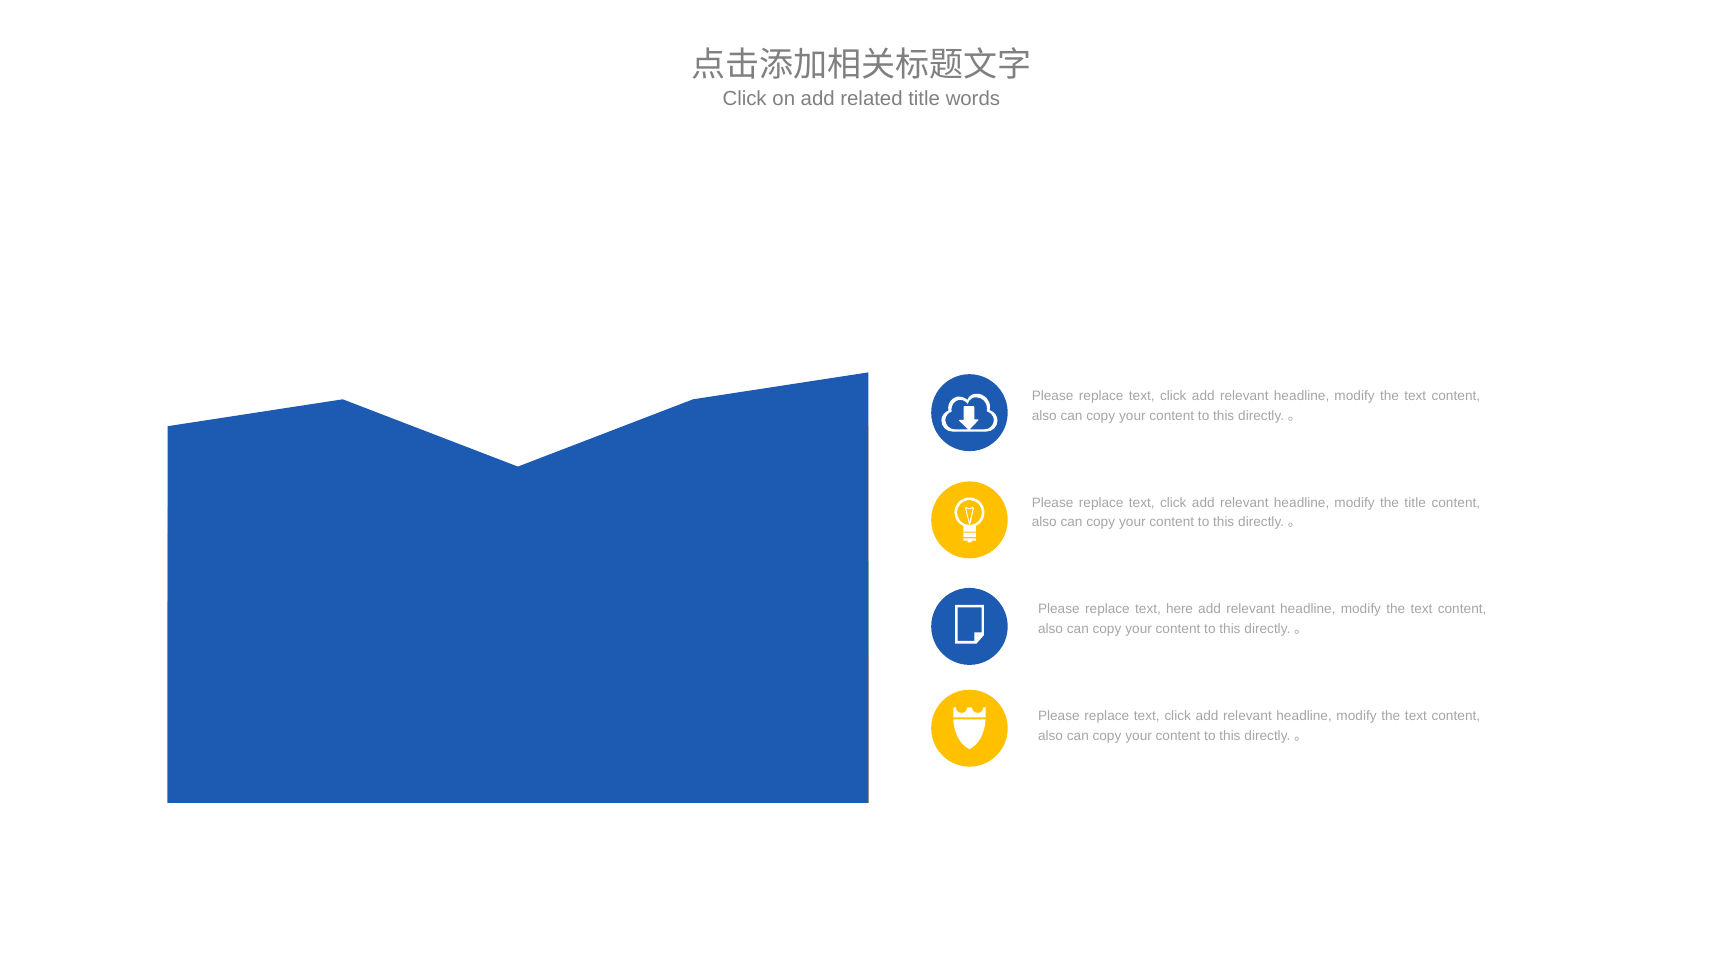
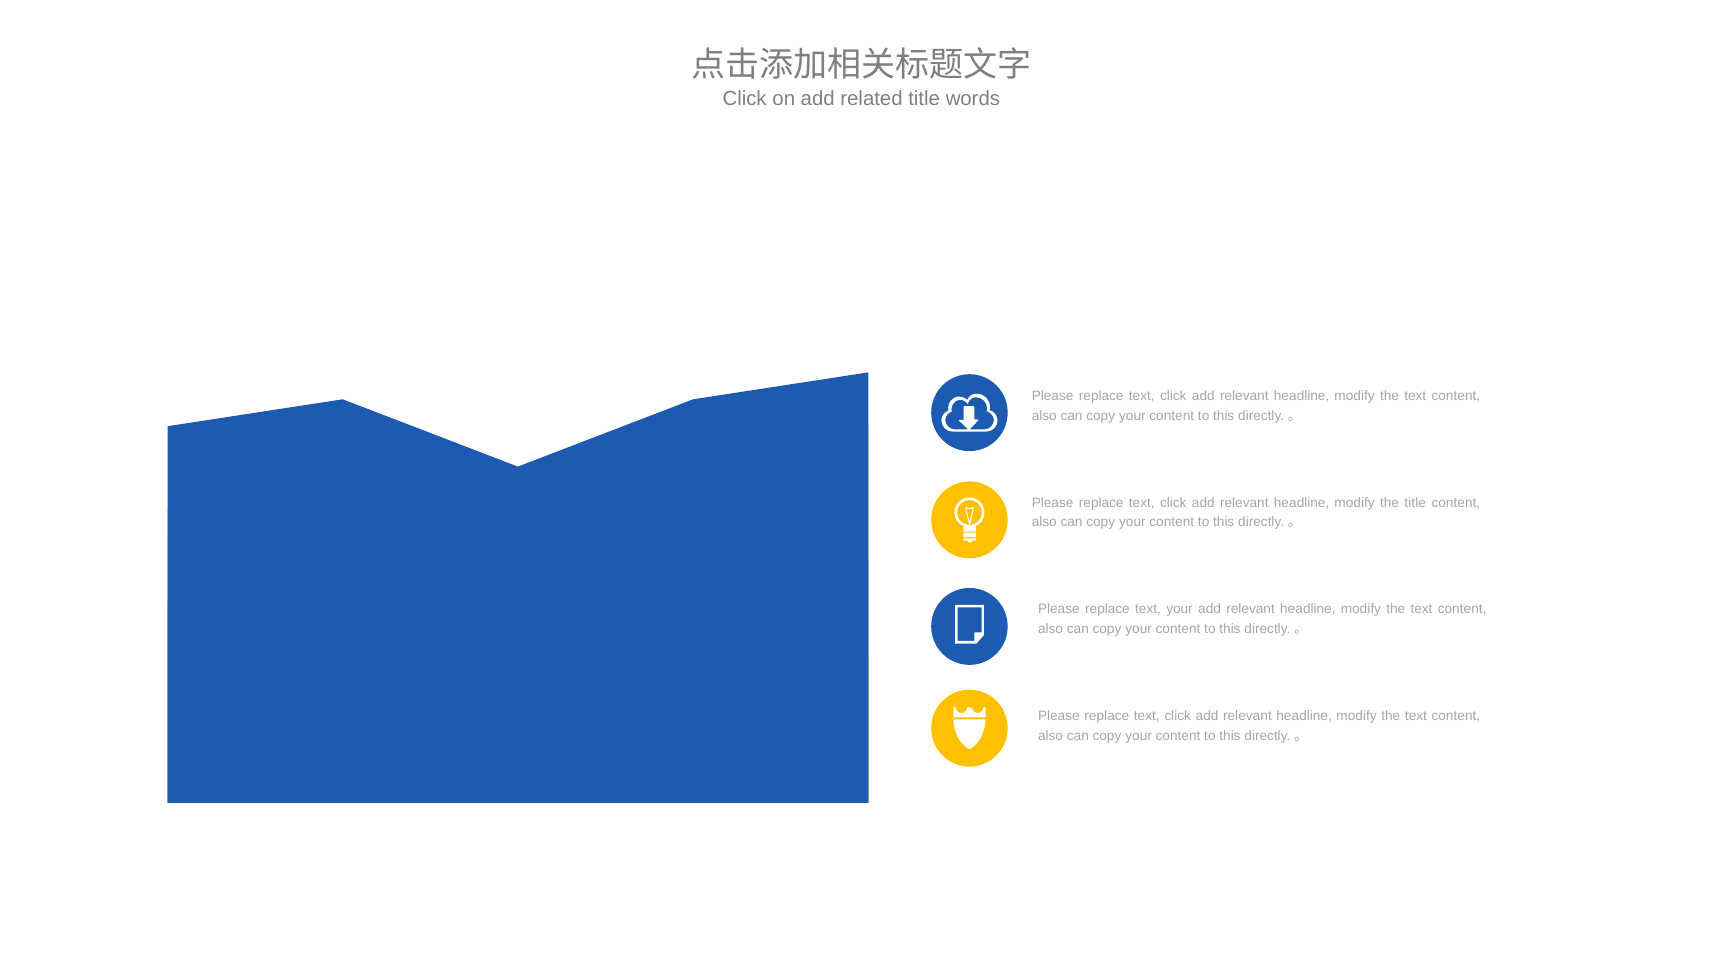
text here: here -> your (1180, 610)
